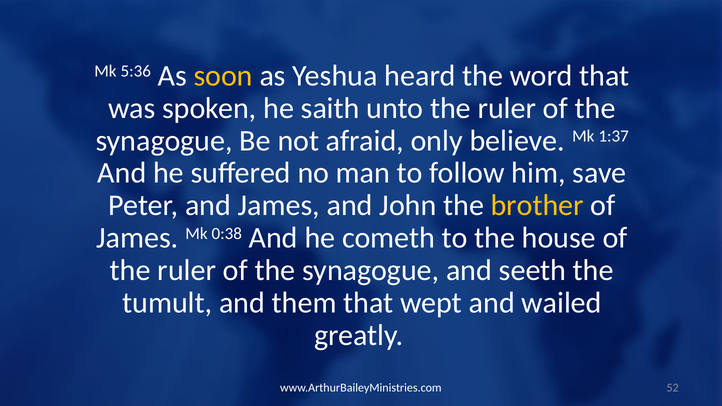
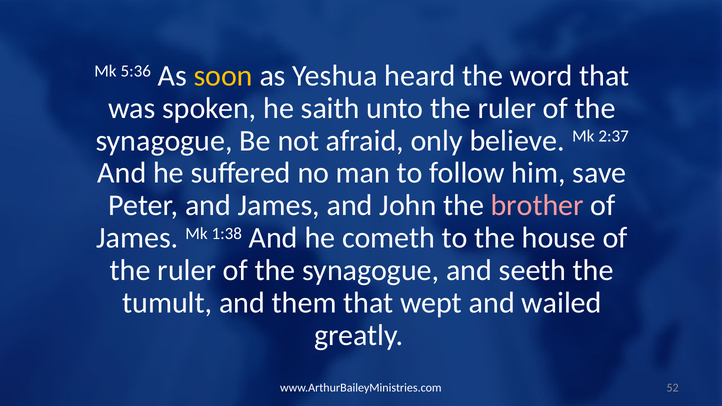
1:37: 1:37 -> 2:37 (614, 136)
brother colour: yellow -> pink (537, 206)
0:38: 0:38 -> 1:38 (227, 234)
